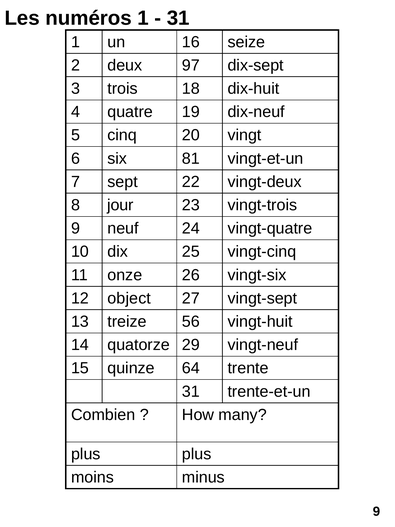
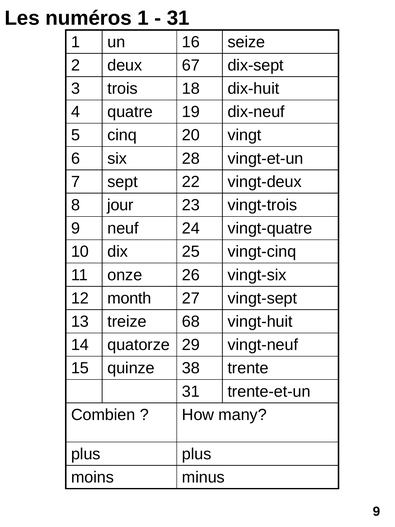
97: 97 -> 67 (191, 65)
81: 81 -> 28 (191, 158)
object: object -> month (129, 298)
56: 56 -> 68 (191, 321)
64: 64 -> 38 (191, 368)
